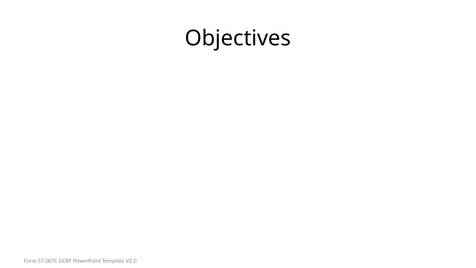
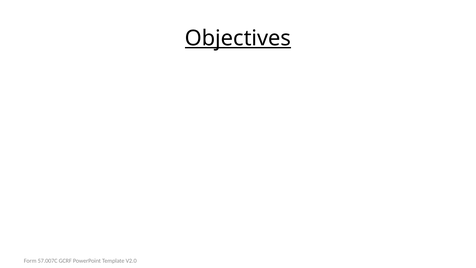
Objectives underline: none -> present (238, 38)
